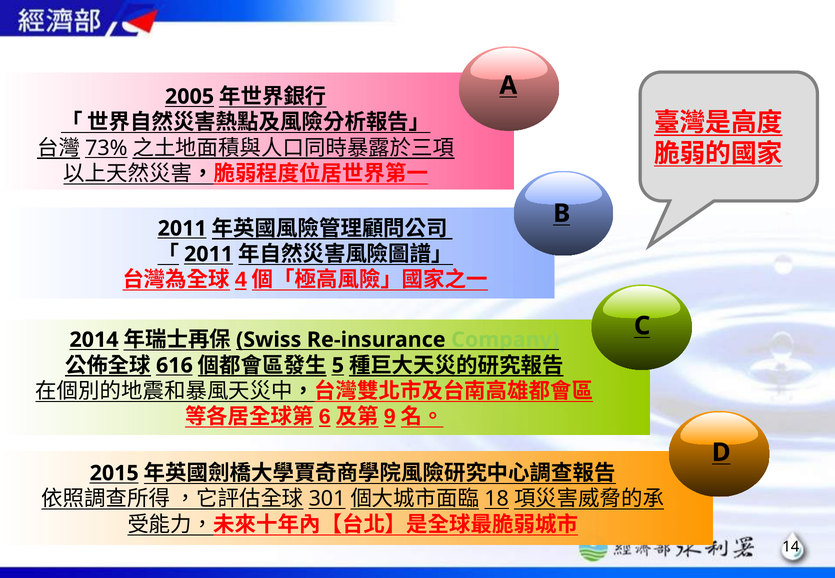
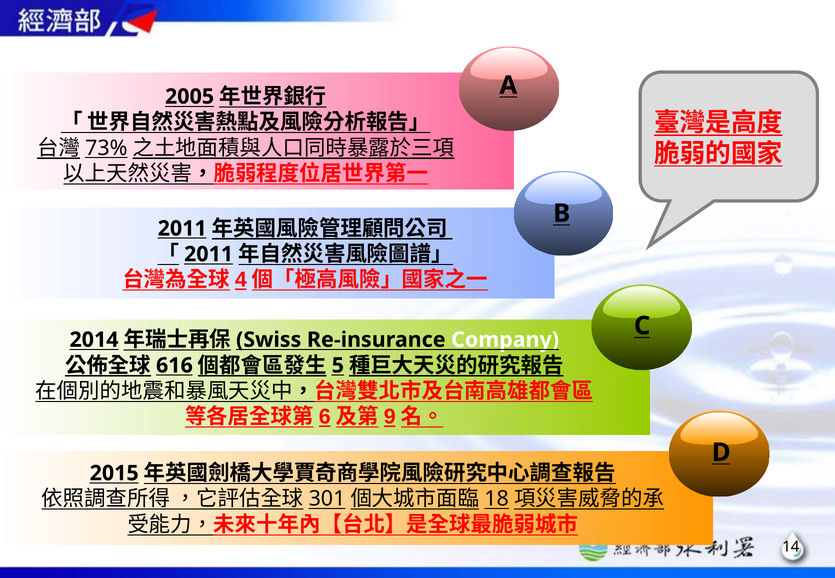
Company colour: light green -> white (505, 340)
